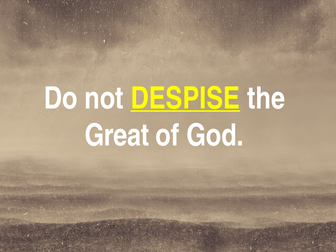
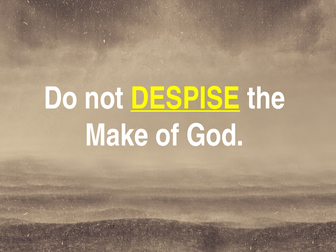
Great: Great -> Make (117, 136)
